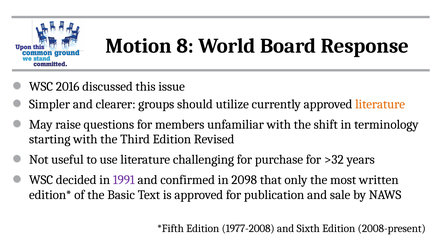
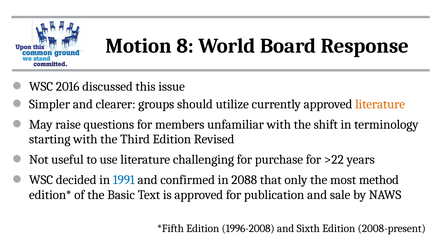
>32: >32 -> >22 (334, 159)
1991 colour: purple -> blue (124, 180)
2098: 2098 -> 2088 (244, 180)
written: written -> method (379, 180)
1977-2008: 1977-2008 -> 1996-2008 (248, 228)
